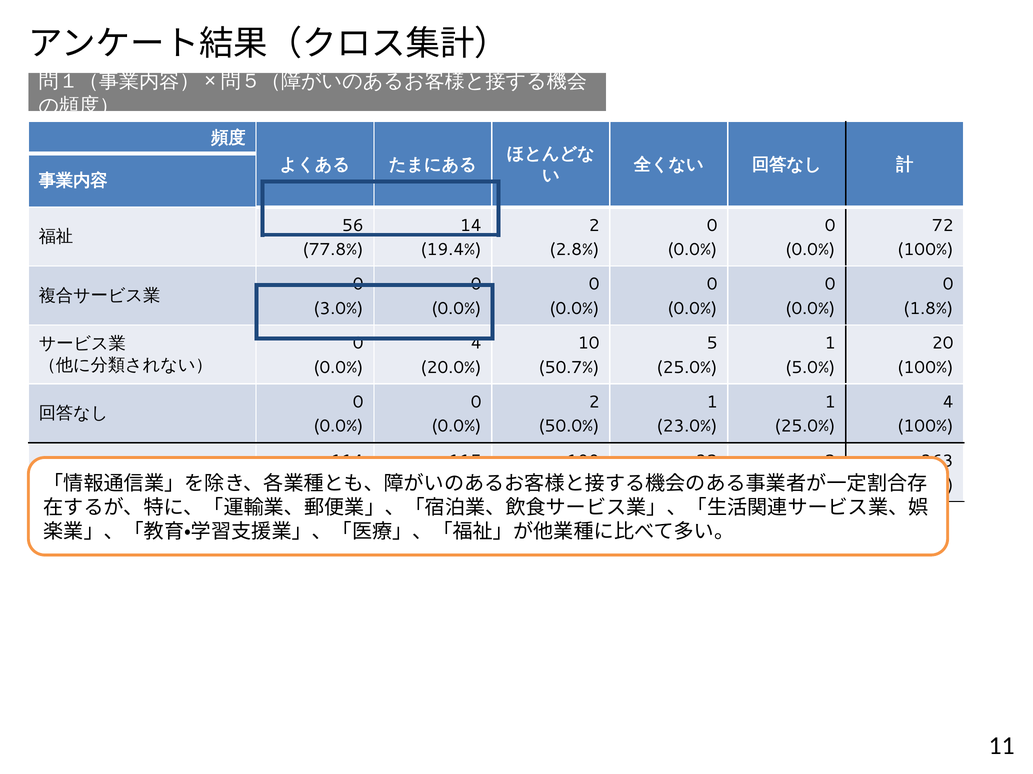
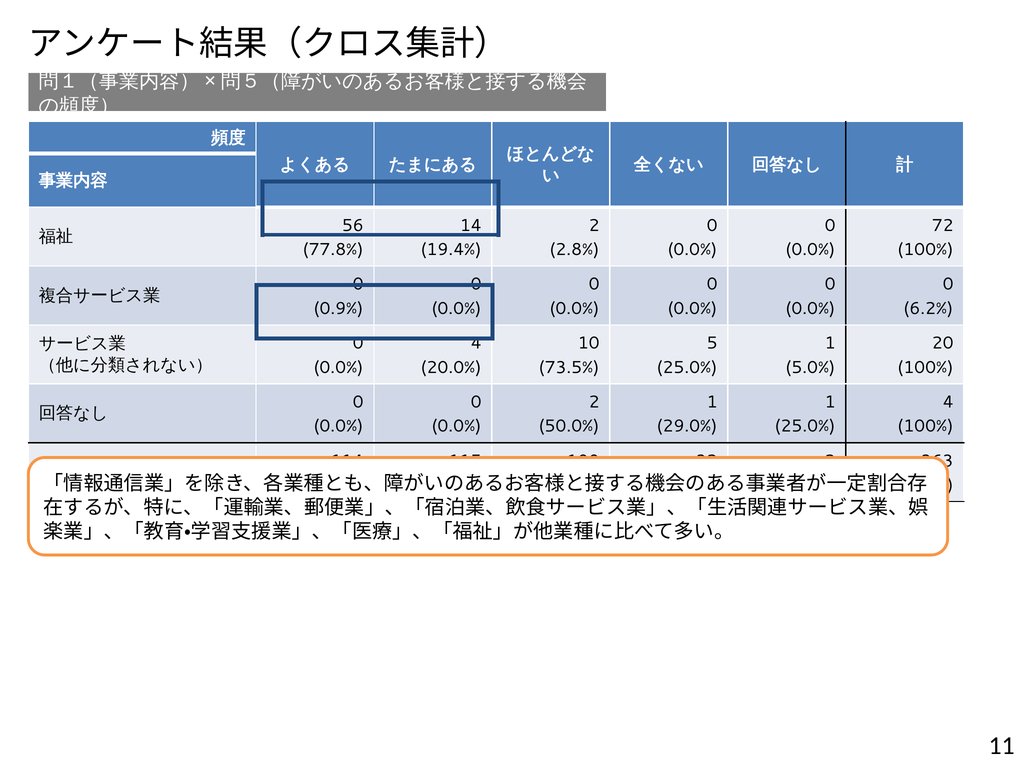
3.0%: 3.0% -> 0.9% (338, 309)
1.8%: 1.8% -> 6.2% (928, 309)
50.7%: 50.7% -> 73.5% (569, 368)
23.0%: 23.0% -> 29.0% (687, 427)
